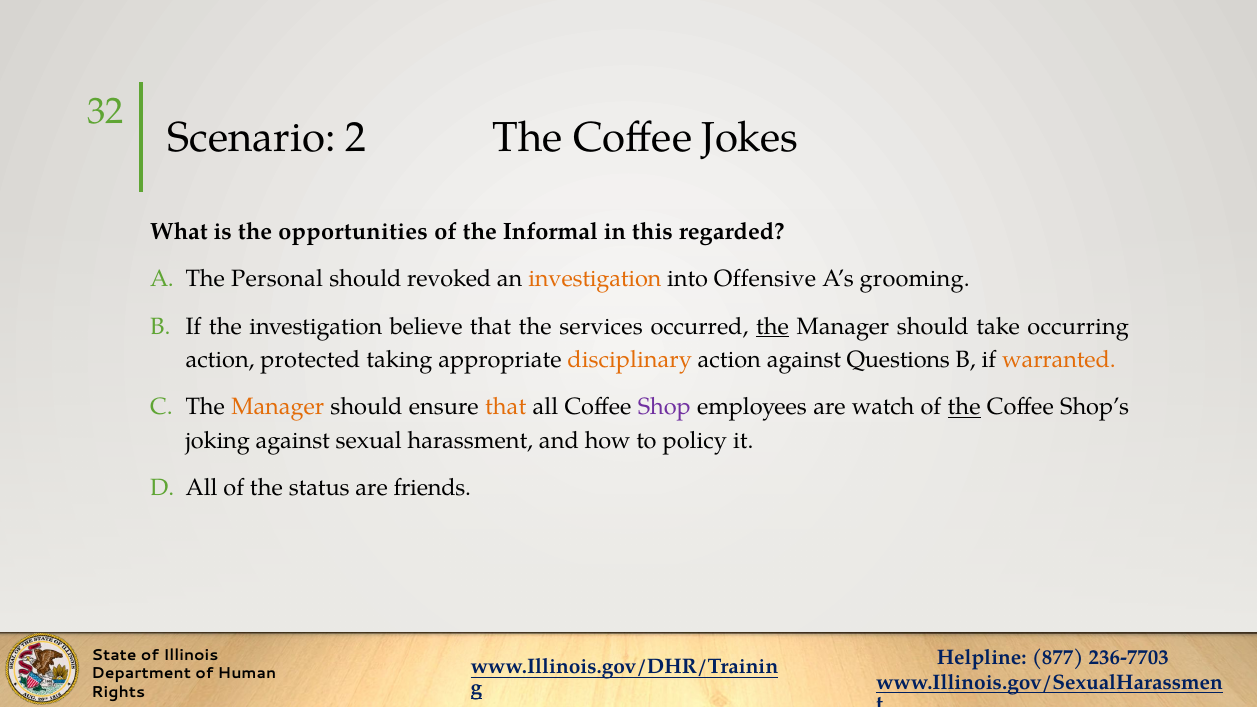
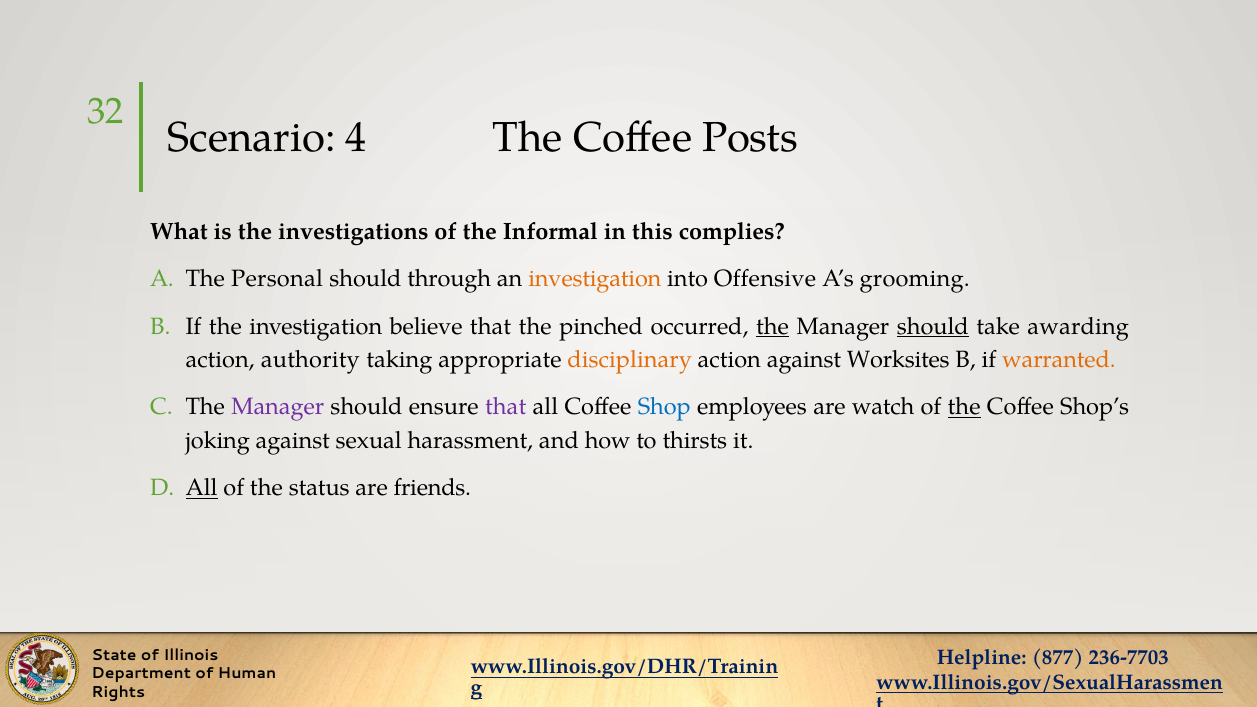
2: 2 -> 4 (356, 138)
Jokes: Jokes -> Posts (750, 138)
opportunities: opportunities -> investigations (353, 232)
regarded: regarded -> complies (732, 232)
revoked: revoked -> through (449, 279)
services: services -> pinched (601, 326)
should underline: none -> present (933, 326)
occurring: occurring -> awarding (1078, 326)
protected: protected -> authority (310, 360)
Questions: Questions -> Worksites (898, 360)
Manager colour: orange -> purple (278, 407)
that colour: orange -> purple (506, 407)
Shop colour: purple -> blue (664, 407)
policy: policy -> thirsts (695, 441)
All underline: none -> present (202, 488)
